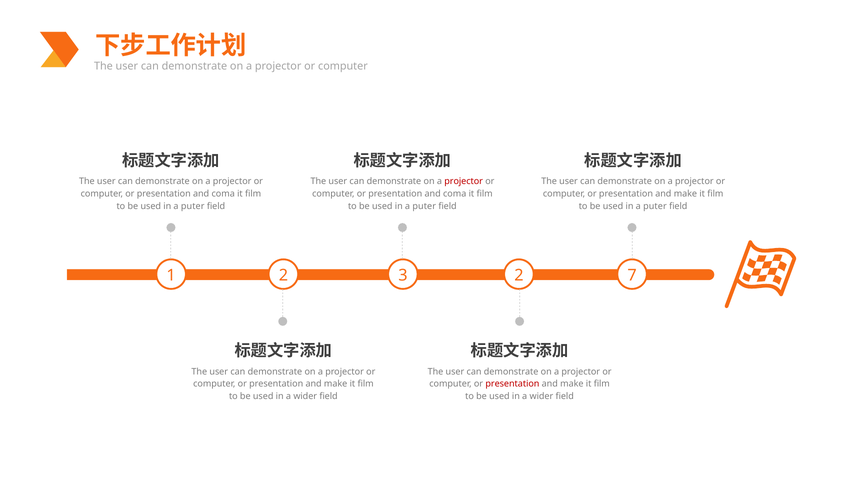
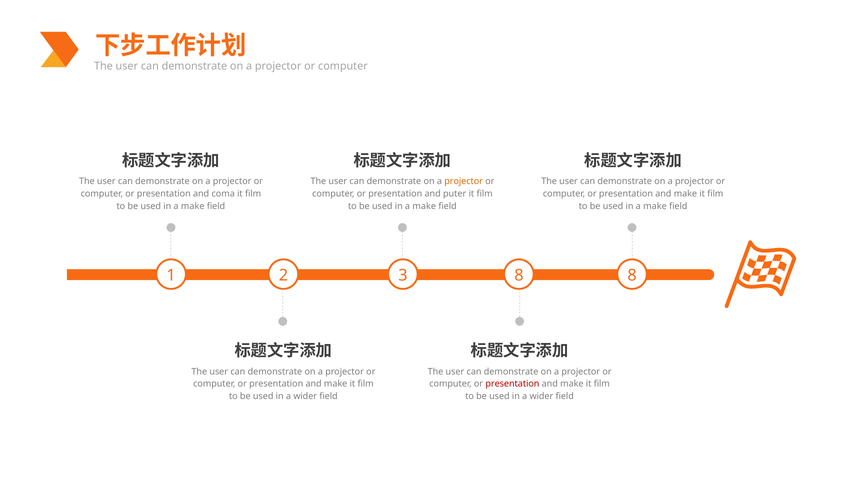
projector colour: red -> orange (464, 181)
coma: coma -> puter (455, 194)
puter: puter -> make (193, 206)
puter: puter -> make (424, 206)
puter: puter -> make (655, 206)
1 2: 2 -> 8 (519, 275)
2 7: 7 -> 8 (632, 275)
